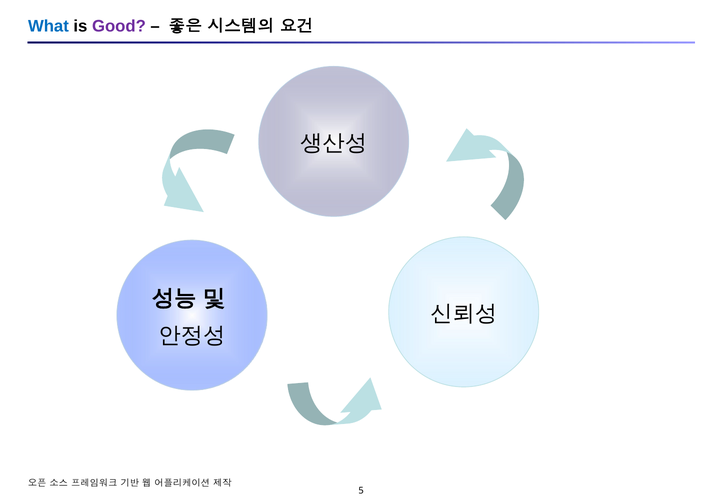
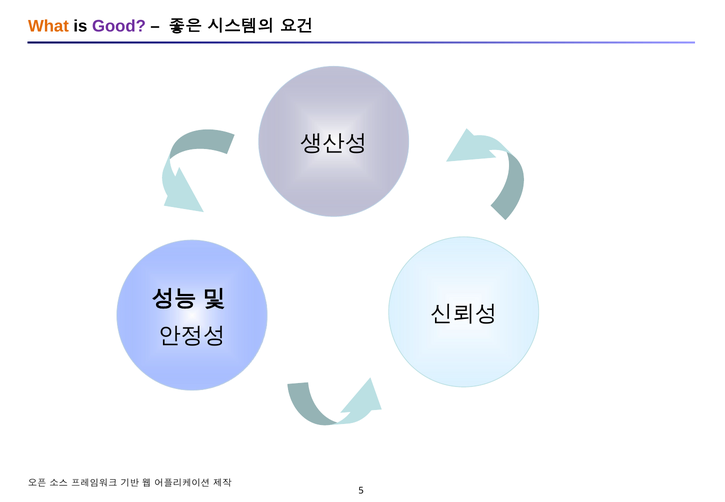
What colour: blue -> orange (48, 26)
